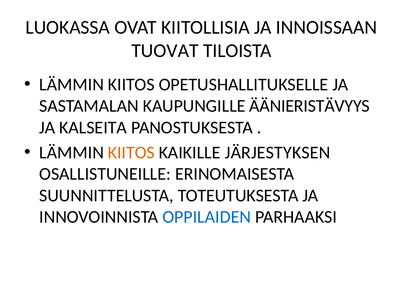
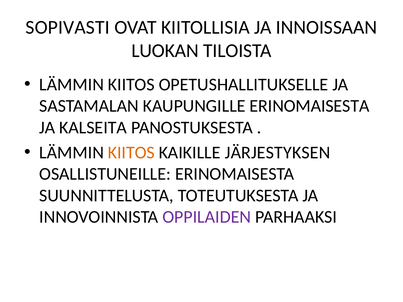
LUOKASSA: LUOKASSA -> SOPIVASTI (68, 27)
TUOVAT: TUOVAT -> LUOKAN (165, 51)
KAUPUNGILLE ÄÄNIERISTÄVYYS: ÄÄNIERISTÄVYYS -> ERINOMAISESTA (310, 106)
OPPILAIDEN colour: blue -> purple (207, 217)
